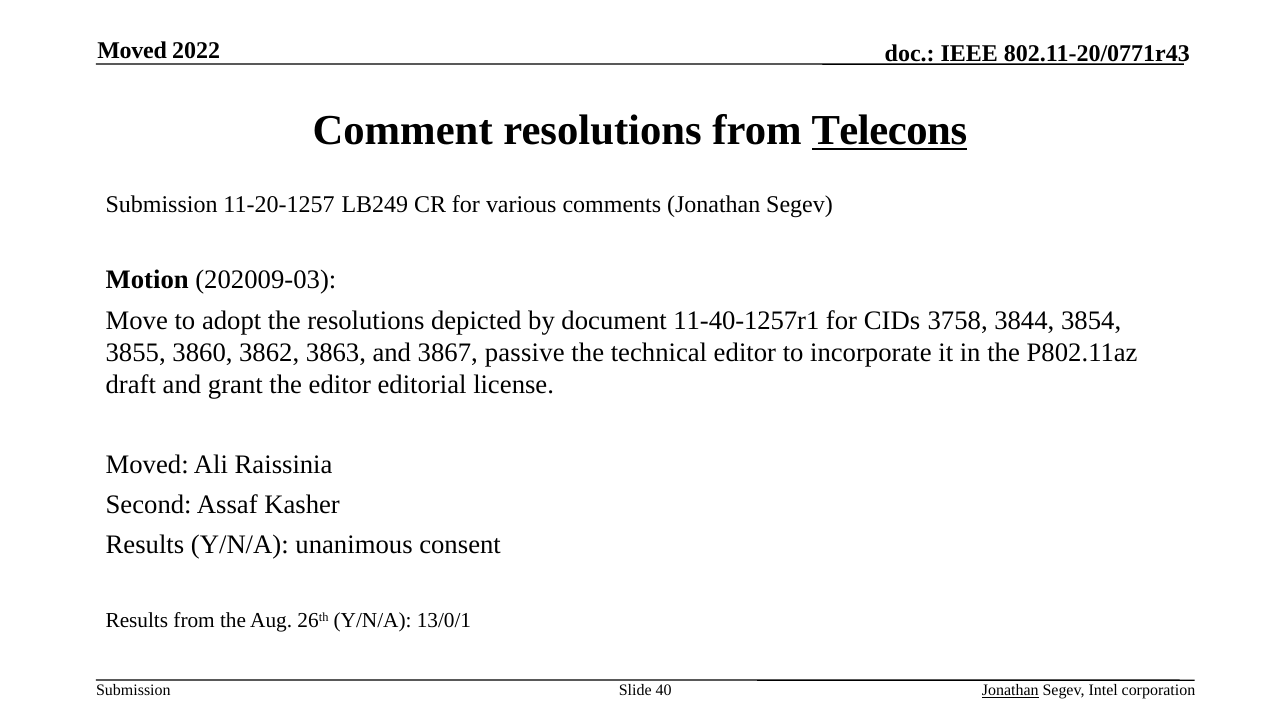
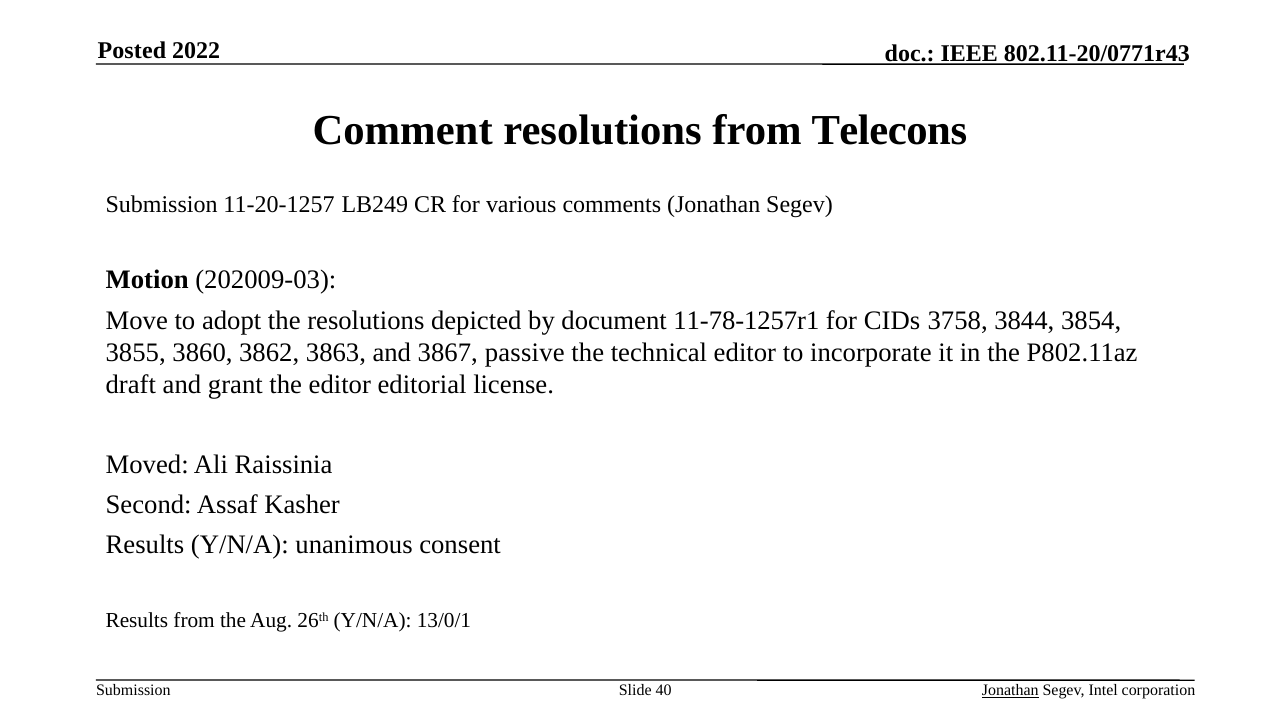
Moved: Moved -> Posted (132, 51)
Telecons underline: present -> none (889, 131)
11-40-1257r1: 11-40-1257r1 -> 11-78-1257r1 (746, 320)
